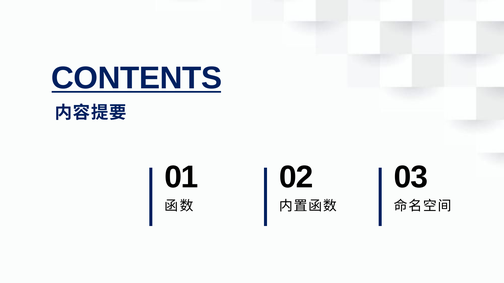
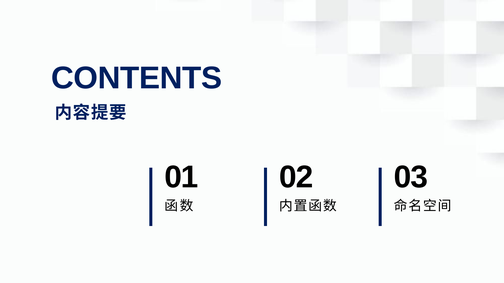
CONTENTS underline: present -> none (137, 78)
